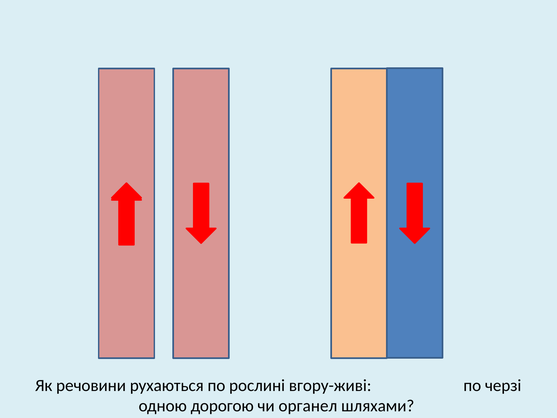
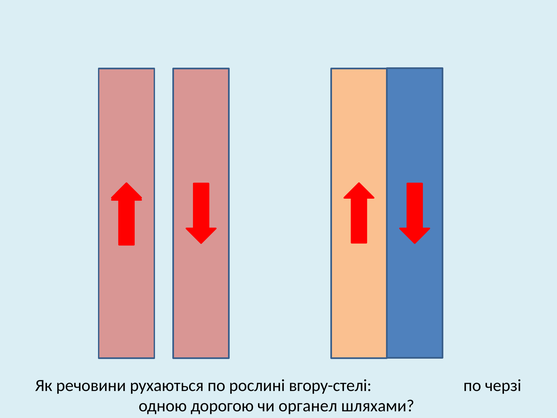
вгору-живі: вгору-живі -> вгору-стелі (330, 385)
